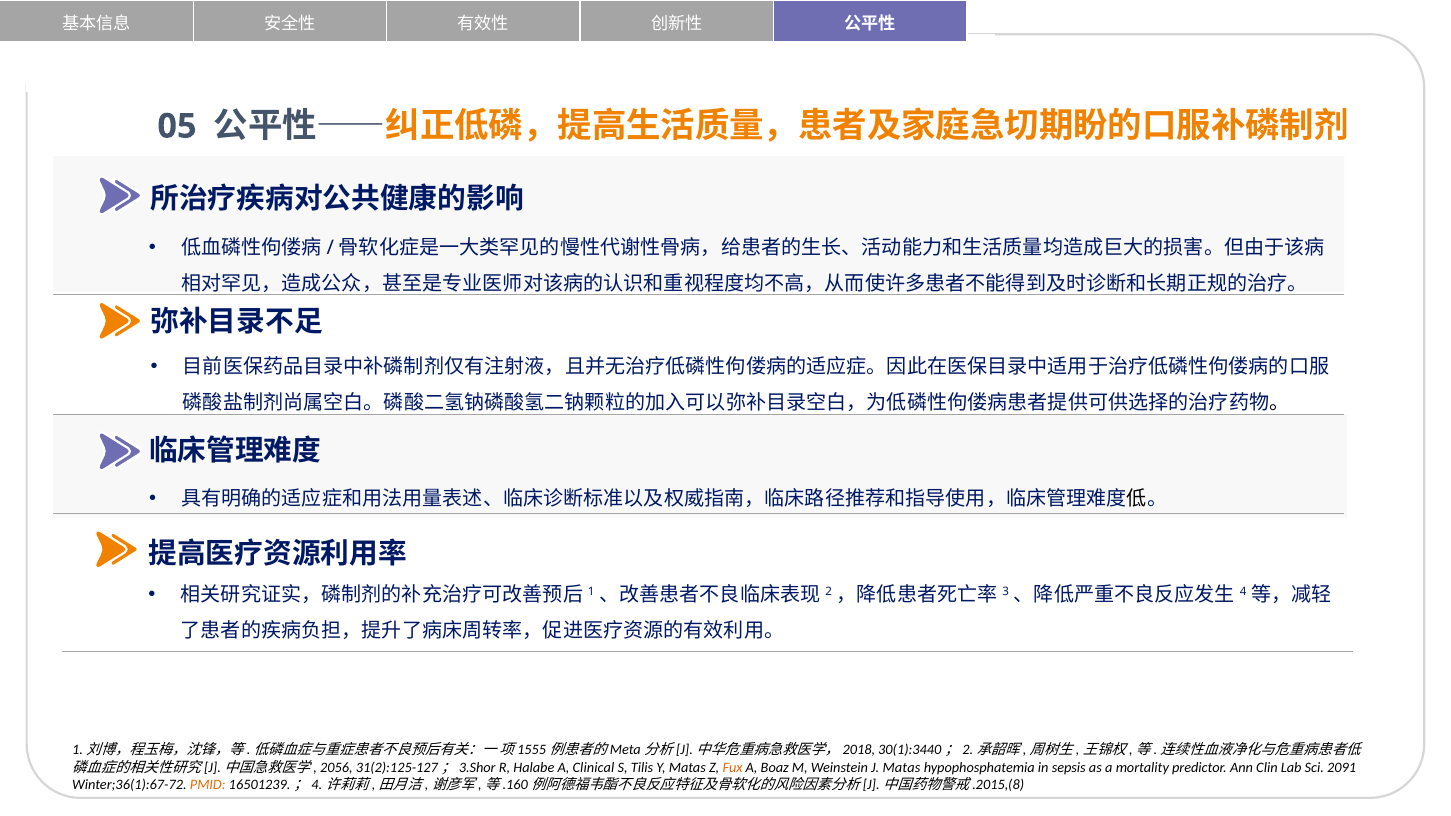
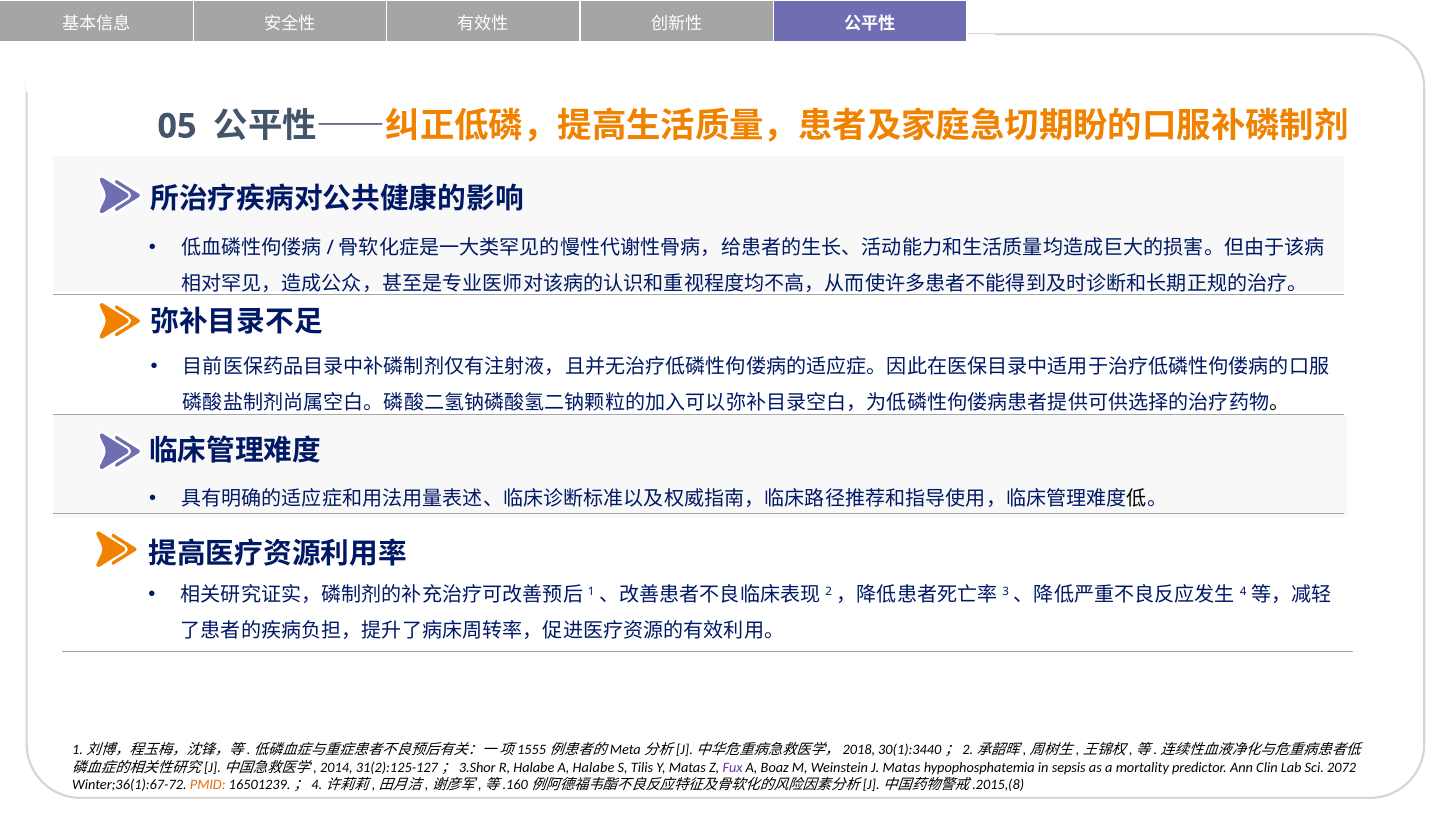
2056: 2056 -> 2014 (336, 767)
A Clinical: Clinical -> Halabe (594, 767)
Fux colour: orange -> purple (733, 767)
2091: 2091 -> 2072 (1342, 767)
